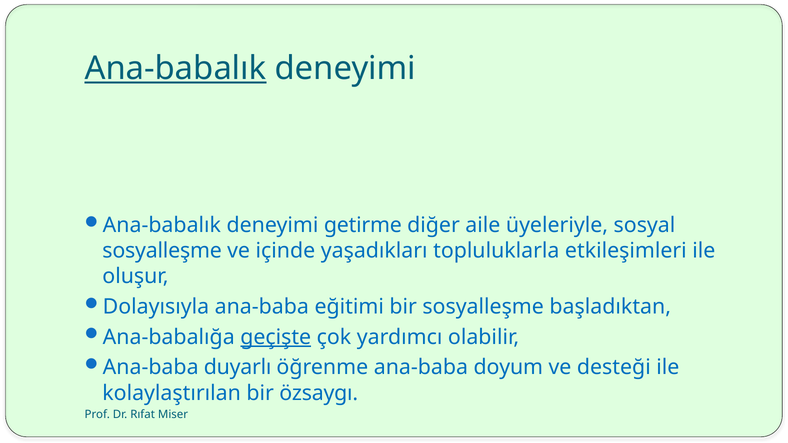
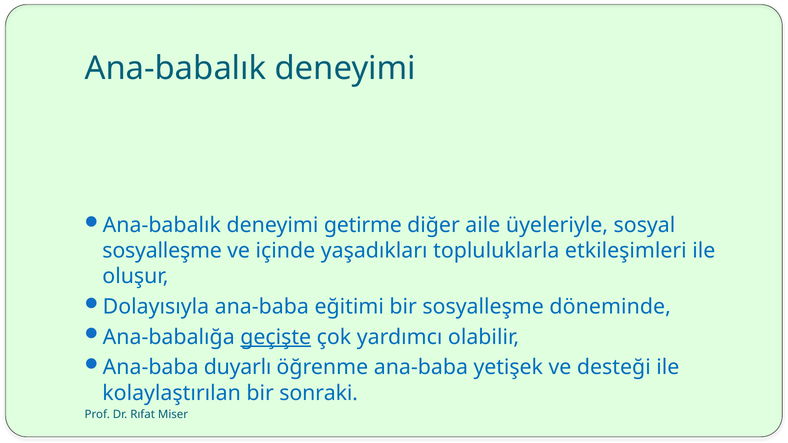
Ana-babalık underline: present -> none (175, 68)
başladıktan: başladıktan -> döneminde (610, 307)
doyum: doyum -> yetişek (508, 368)
özsaygı: özsaygı -> sonraki (319, 393)
